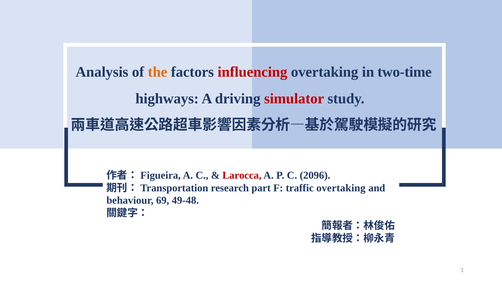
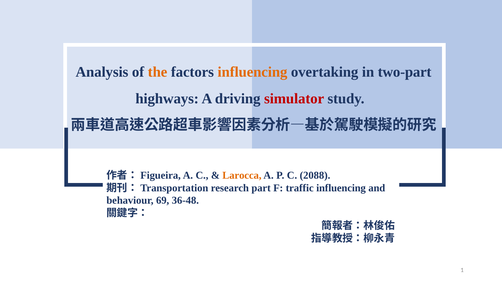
influencing colour: red -> orange (252, 72)
two-time: two-time -> two-part (405, 72)
Larocca colour: red -> orange (242, 175)
2096: 2096 -> 2088 (315, 175)
traffic overtaking: overtaking -> influencing (341, 187)
49-48: 49-48 -> 36-48 (185, 200)
